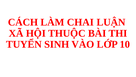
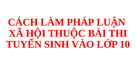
CHAI: CHAI -> PHÁP (80, 22)
